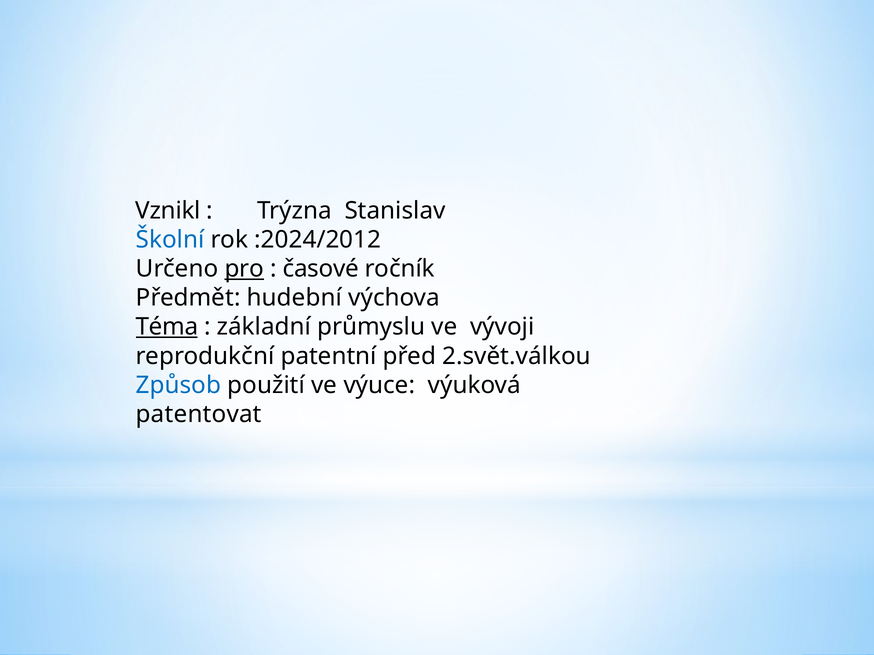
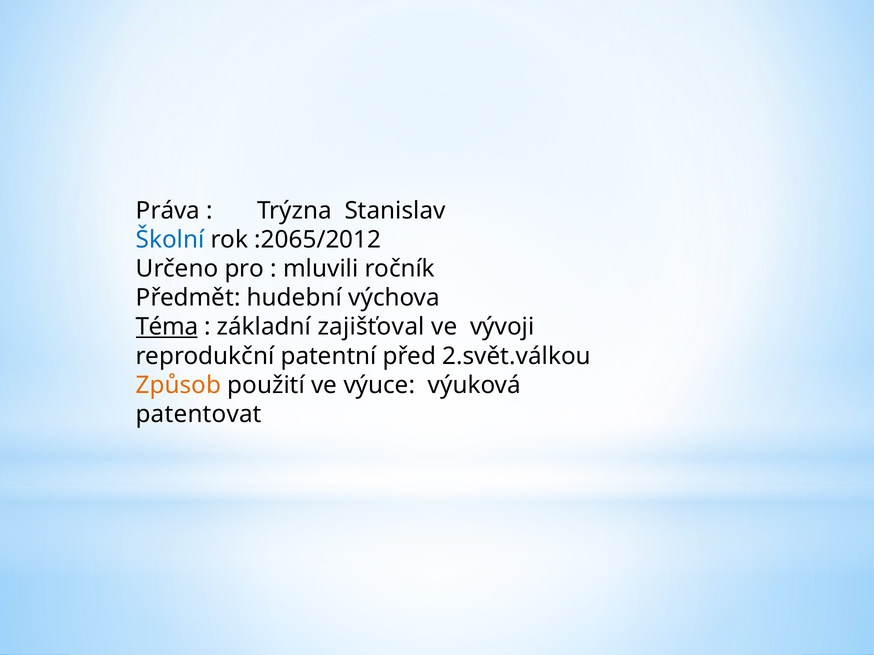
Vznikl: Vznikl -> Práva (168, 211)
:2024/2012: :2024/2012 -> :2065/2012 (318, 240)
pro underline: present -> none (244, 269)
časové: časové -> mluvili (321, 269)
průmyslu: průmyslu -> zajišťoval (371, 327)
Způsob colour: blue -> orange (178, 386)
